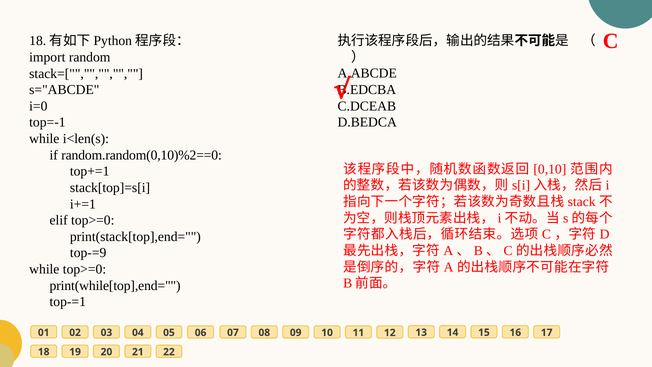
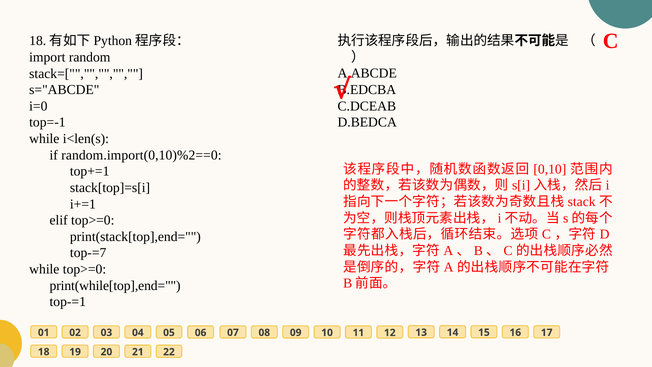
random.random(0,10)%2==0: random.random(0,10)%2==0 -> random.import(0,10)%2==0 (141, 155)
top-=9: top-=9 -> top-=7 (88, 253)
